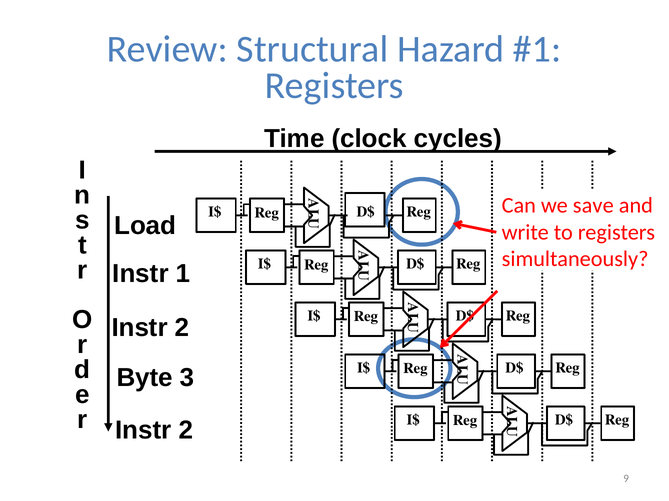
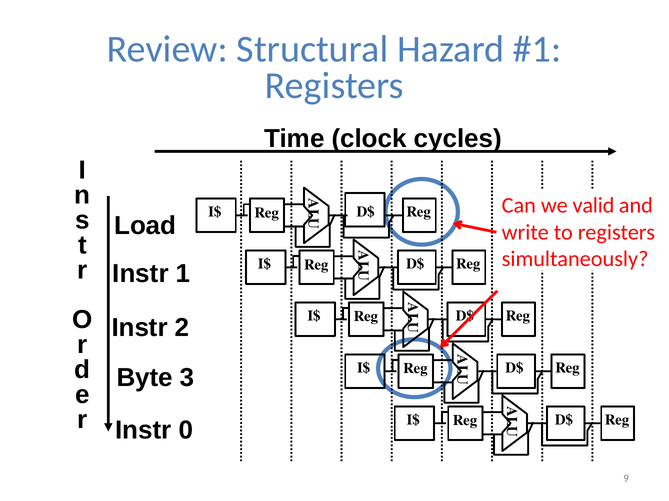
save: save -> valid (593, 206)
2: 2 -> 0 (186, 431)
